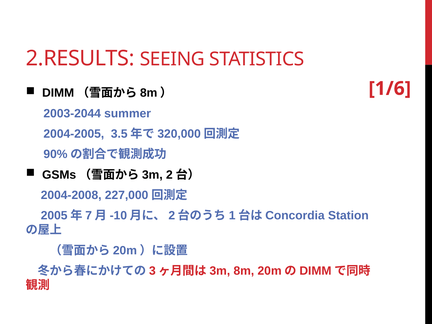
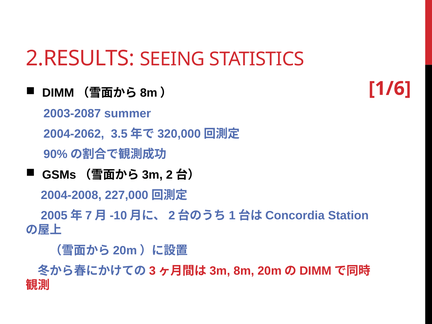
2003-2044: 2003-2044 -> 2003-2087 (72, 113)
2004-2005: 2004-2005 -> 2004-2062 (74, 134)
